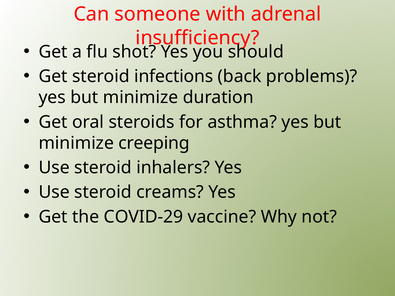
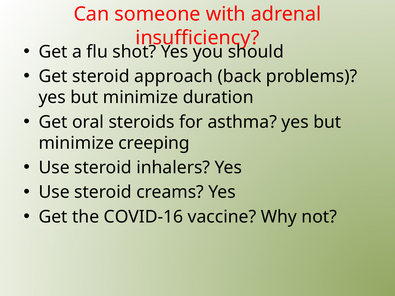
infections: infections -> approach (174, 76)
COVID-29: COVID-29 -> COVID-16 (143, 217)
